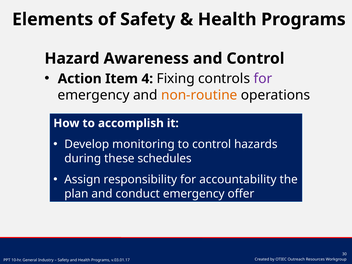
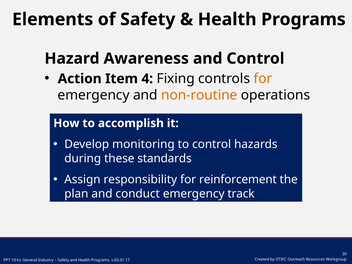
for colour: purple -> orange (263, 79)
schedules: schedules -> standards (165, 158)
accountability: accountability -> reinforcement (238, 180)
offer: offer -> track (241, 194)
